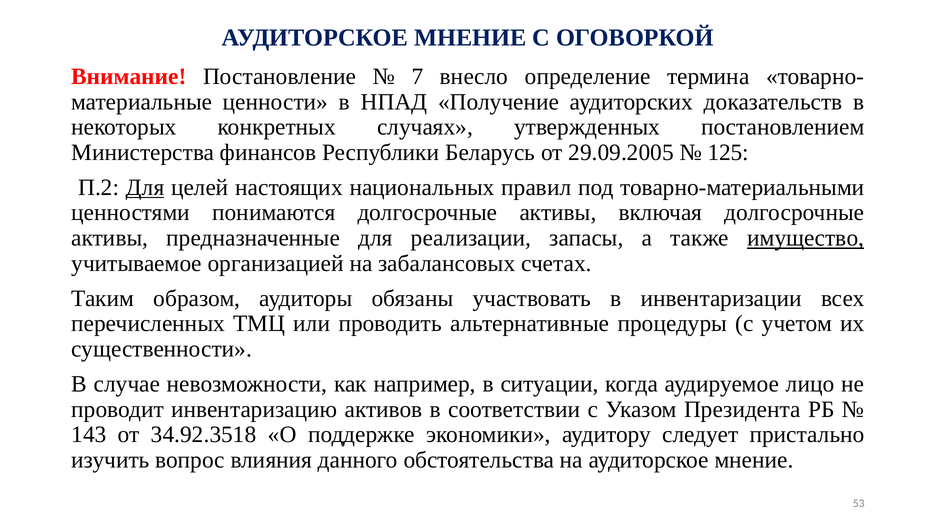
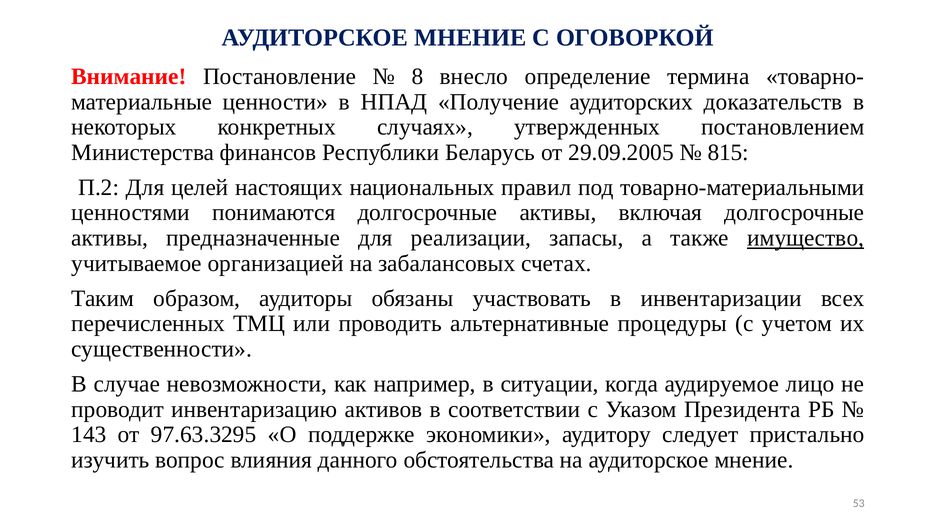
7: 7 -> 8 (417, 76)
125: 125 -> 815 (728, 152)
Для underline: present -> none (145, 187)
34.92.3518: 34.92.3518 -> 97.63.3295 (204, 434)
